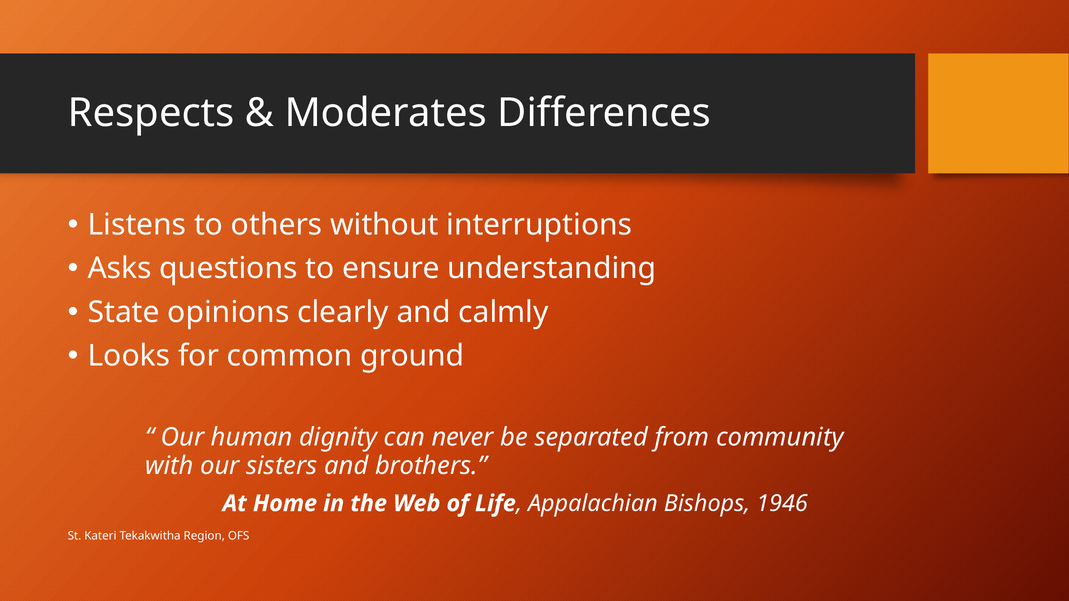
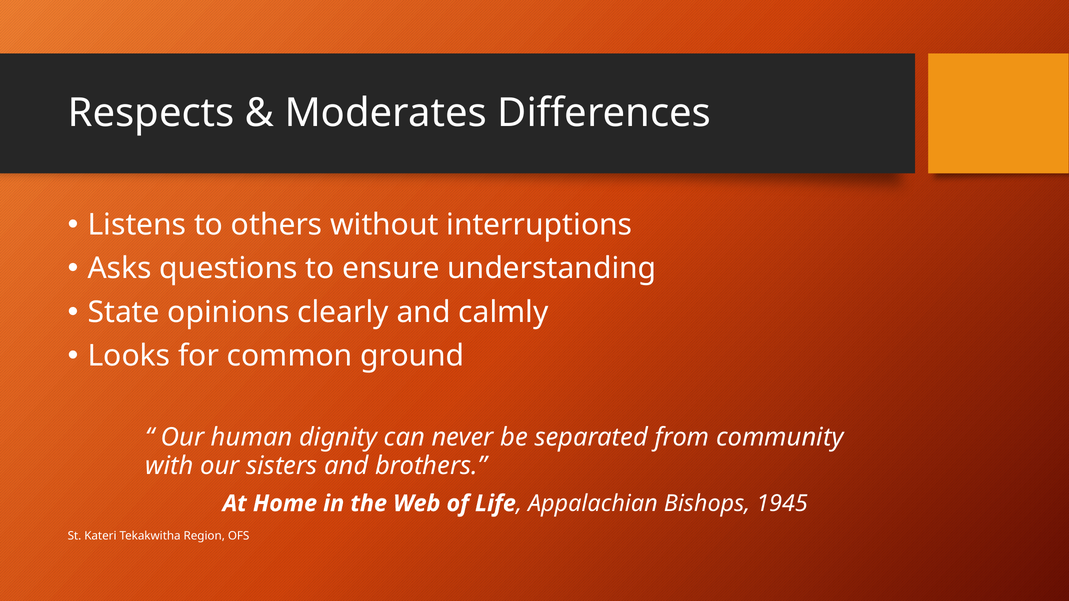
1946: 1946 -> 1945 (782, 504)
